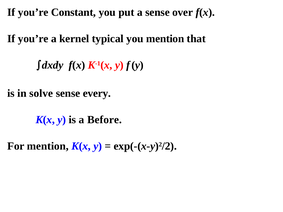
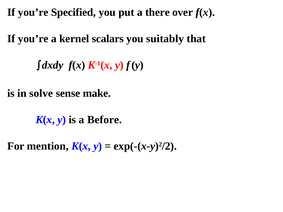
Constant: Constant -> Specified (73, 12)
a sense: sense -> there (157, 12)
typical: typical -> scalars (108, 39)
you mention: mention -> suitably (165, 39)
every: every -> make (97, 93)
